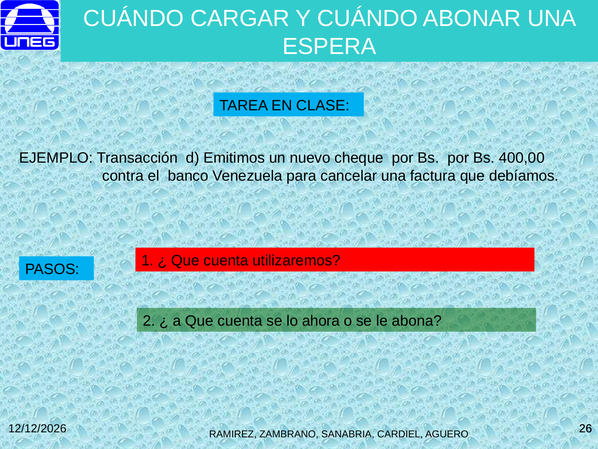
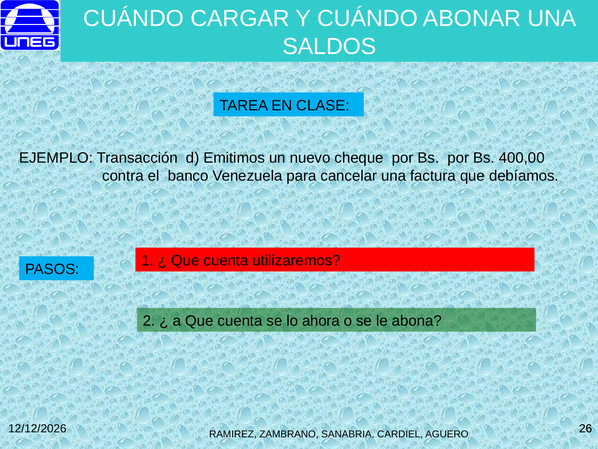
ESPERA: ESPERA -> SALDOS (329, 46)
